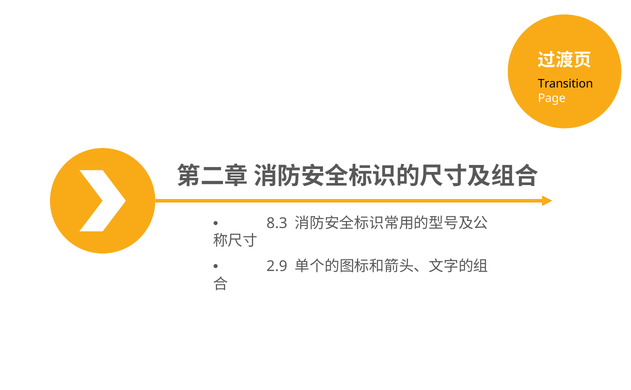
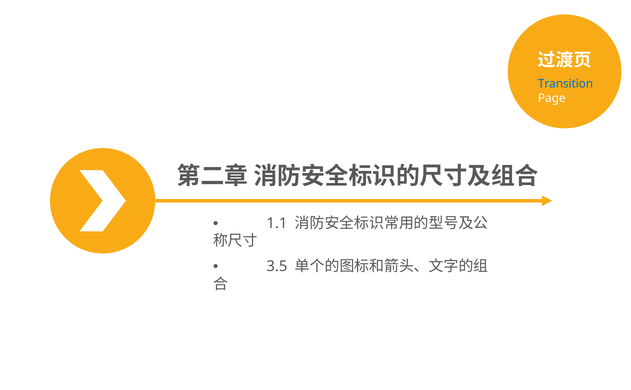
Transition colour: black -> blue (566, 84)
8.3: 8.3 -> 1.1 (277, 223)
2.9: 2.9 -> 3.5 (277, 266)
